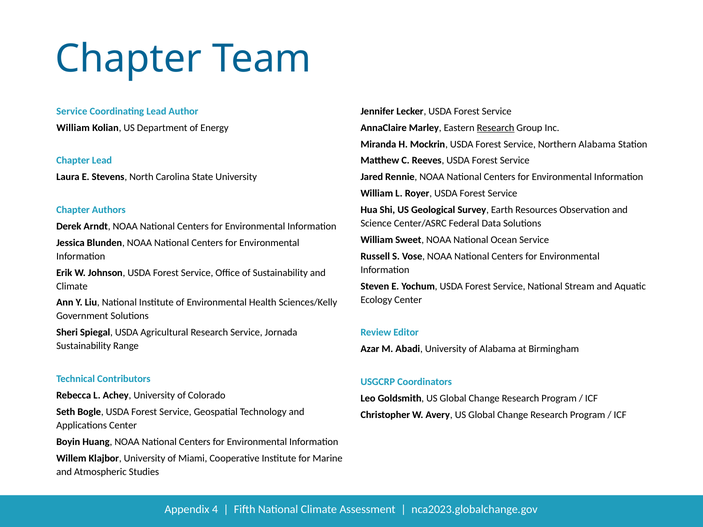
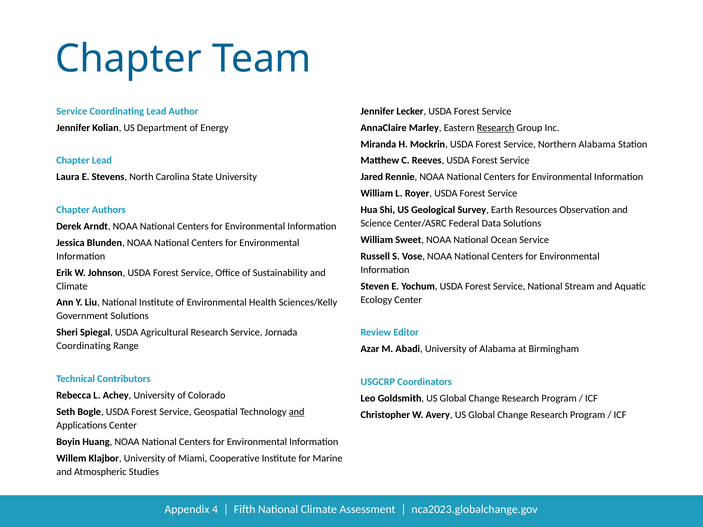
William: William -> Jennifer (73, 128)
Sustainability: Sustainability -> Coordinating (84, 346)
and underline: none -> present (297, 412)
